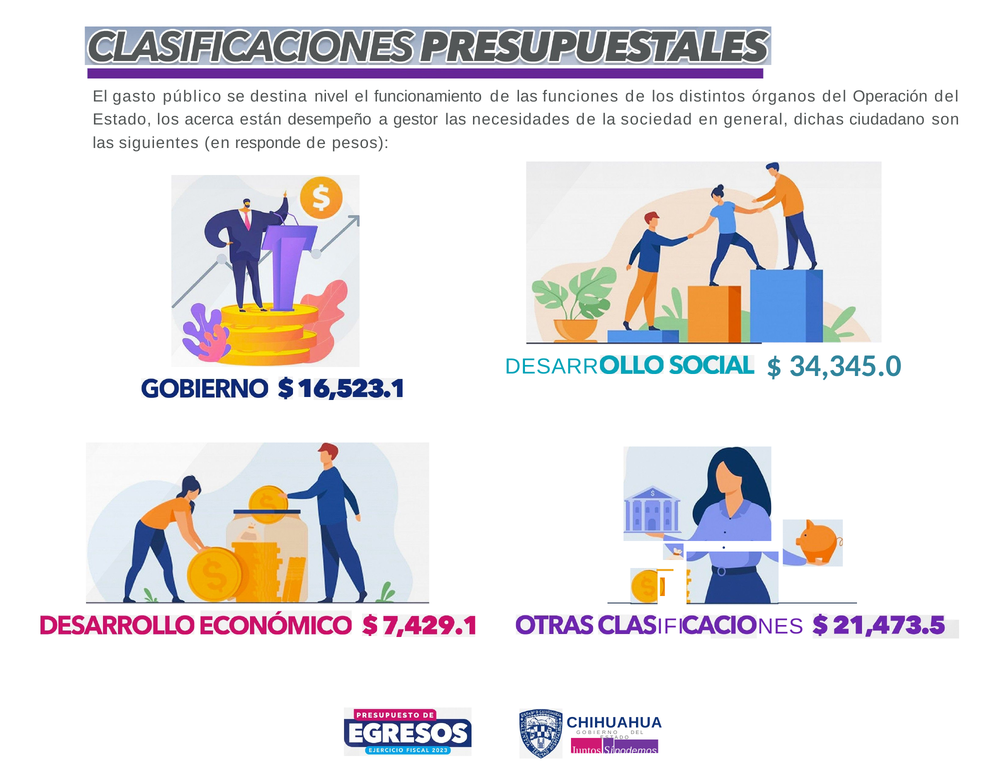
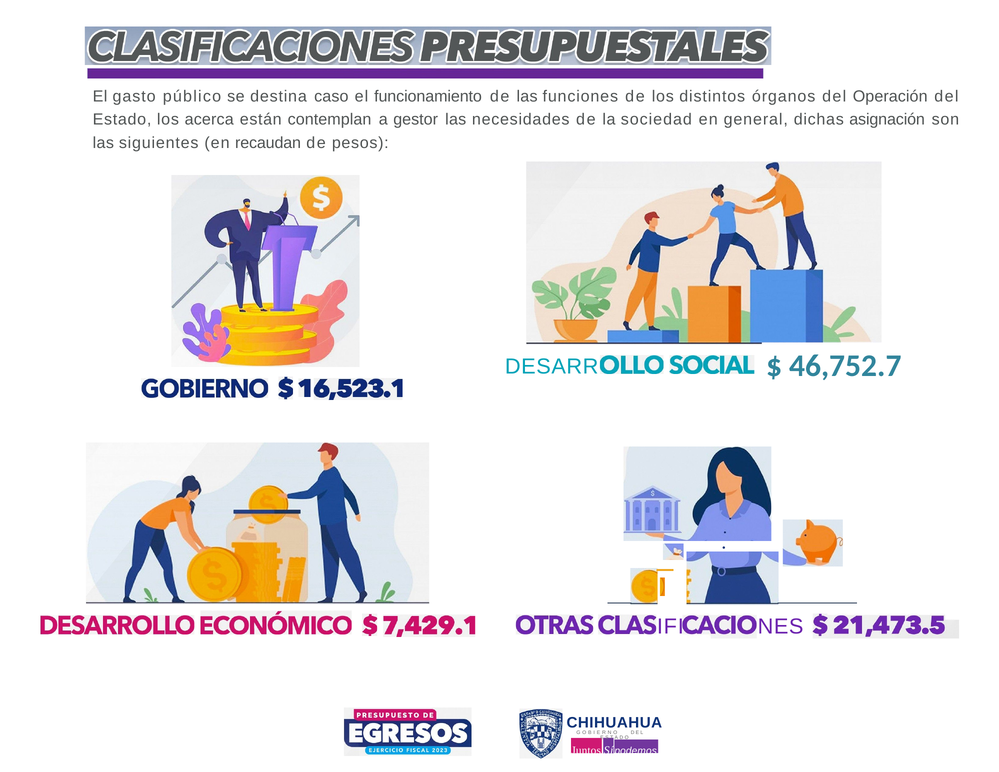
nivel: nivel -> caso (331, 96)
desempeño: desempeño -> contemplan (330, 120)
ciudadano: ciudadano -> asignación (887, 120)
responde: responde -> recaudan (268, 143)
34,345.0: 34,345.0 -> 46,752.7 (846, 366)
